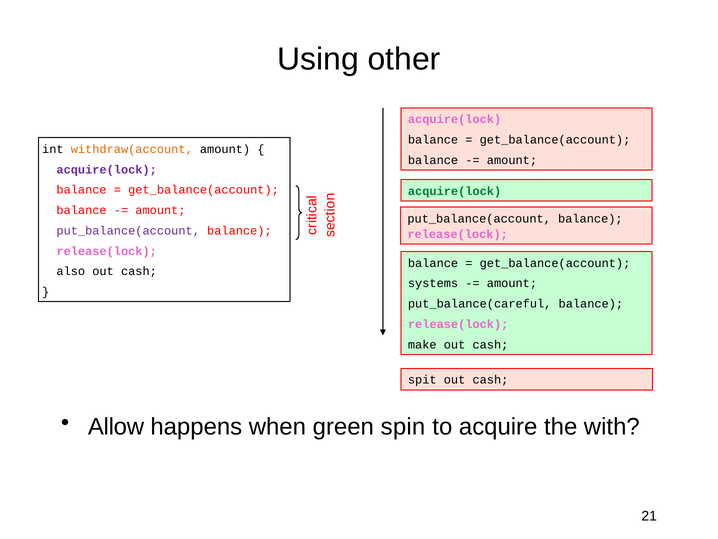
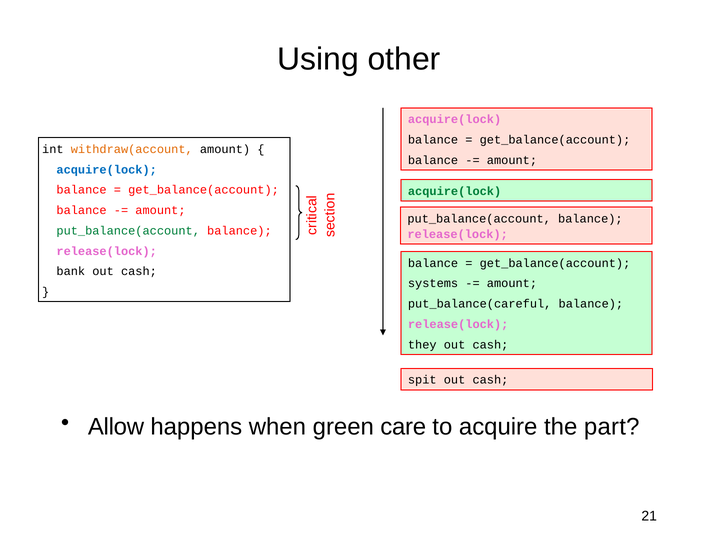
acquire(lock colour: purple -> blue (107, 169)
put_balance(account colour: purple -> green (128, 231)
also: also -> bank (71, 271)
make: make -> they (422, 344)
spin: spin -> care (403, 426)
with: with -> part (612, 426)
